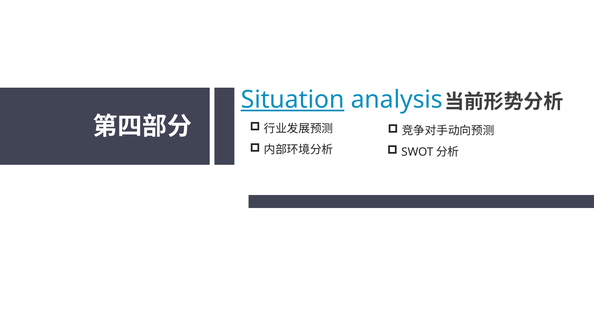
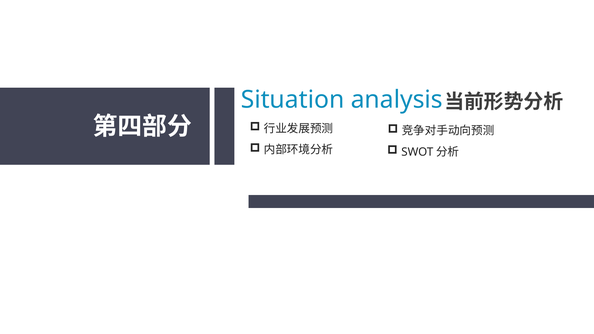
Situation underline: present -> none (293, 100)
